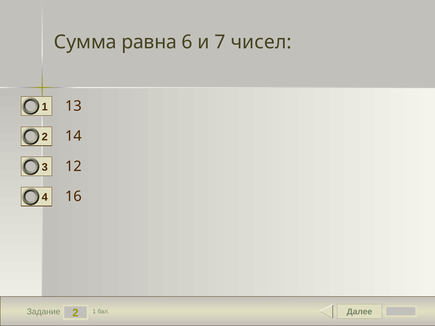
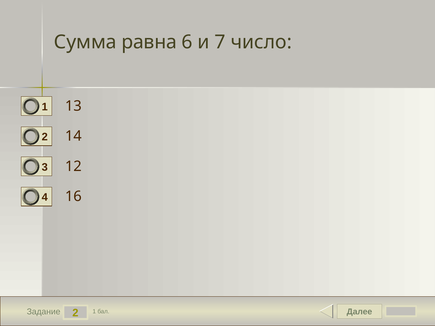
чисел: чисел -> число (261, 42)
